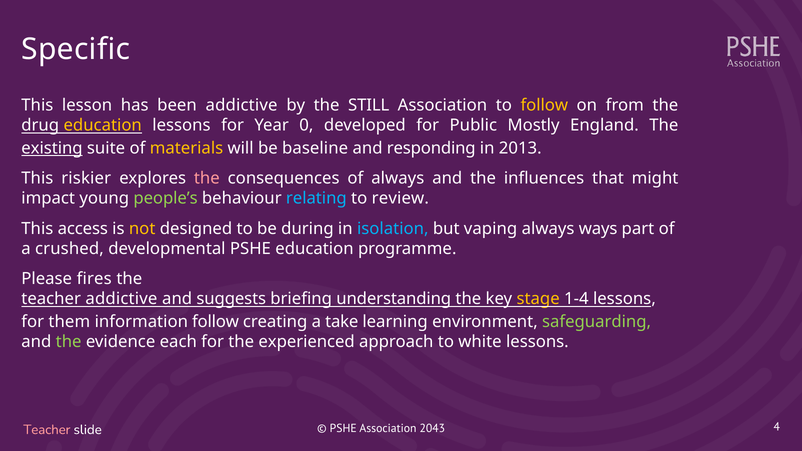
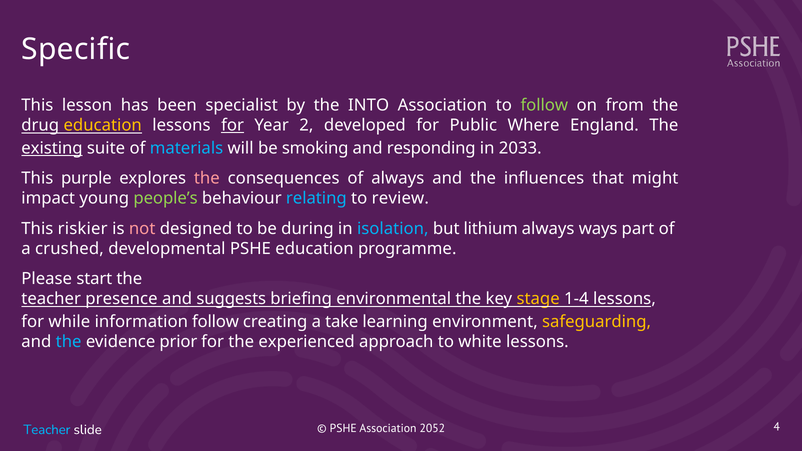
been addictive: addictive -> specialist (242, 105)
STILL: STILL -> INTO (369, 105)
follow colour: yellow -> light green (544, 105)
for underline: none -> present (233, 126)
0: 0 -> 2 (306, 126)
Mostly: Mostly -> Where (533, 126)
materials colour: yellow -> light blue (186, 148)
baseline: baseline -> smoking (315, 148)
2013: 2013 -> 2033 (520, 148)
riskier: riskier -> purple (86, 178)
access: access -> riskier (83, 229)
not colour: yellow -> pink (142, 229)
vaping: vaping -> lithium (491, 229)
fires: fires -> start (94, 279)
teacher addictive: addictive -> presence (121, 299)
understanding: understanding -> environmental (394, 299)
them: them -> while (69, 322)
safeguarding colour: light green -> yellow (597, 322)
the colour: light green -> light blue (69, 342)
each: each -> prior (178, 342)
2043: 2043 -> 2052 (432, 429)
Teacher colour: pink -> light blue (47, 430)
